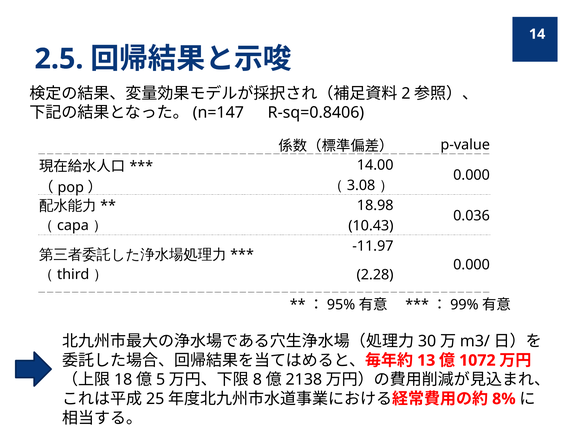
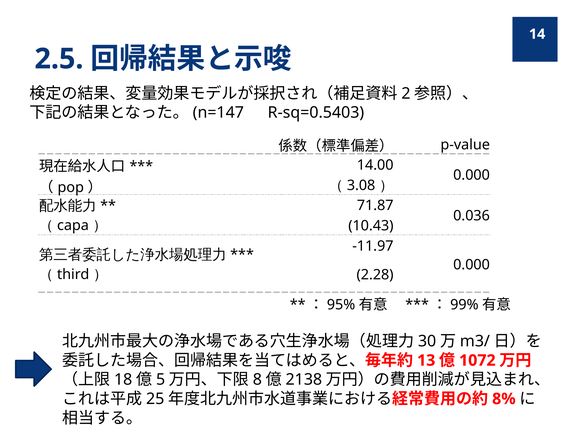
R-sq=0.8406: R-sq=0.8406 -> R-sq=0.5403 (316, 112)
18.98: 18.98 -> 71.87 (375, 205)
